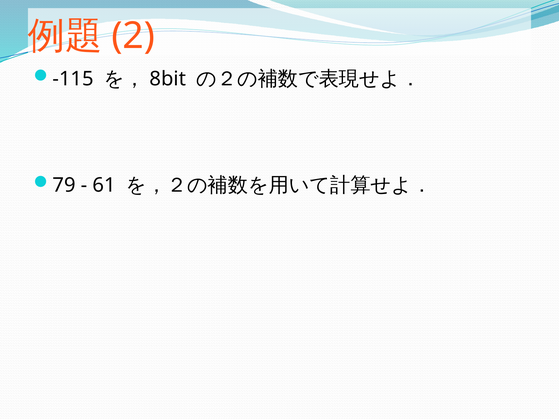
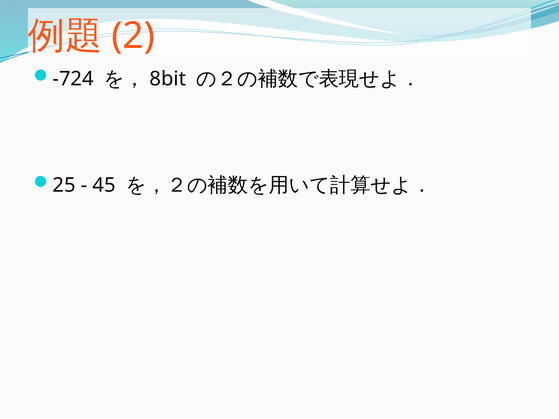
-115: -115 -> -724 (73, 79)
79: 79 -> 25 (64, 185)
61: 61 -> 45 (104, 185)
